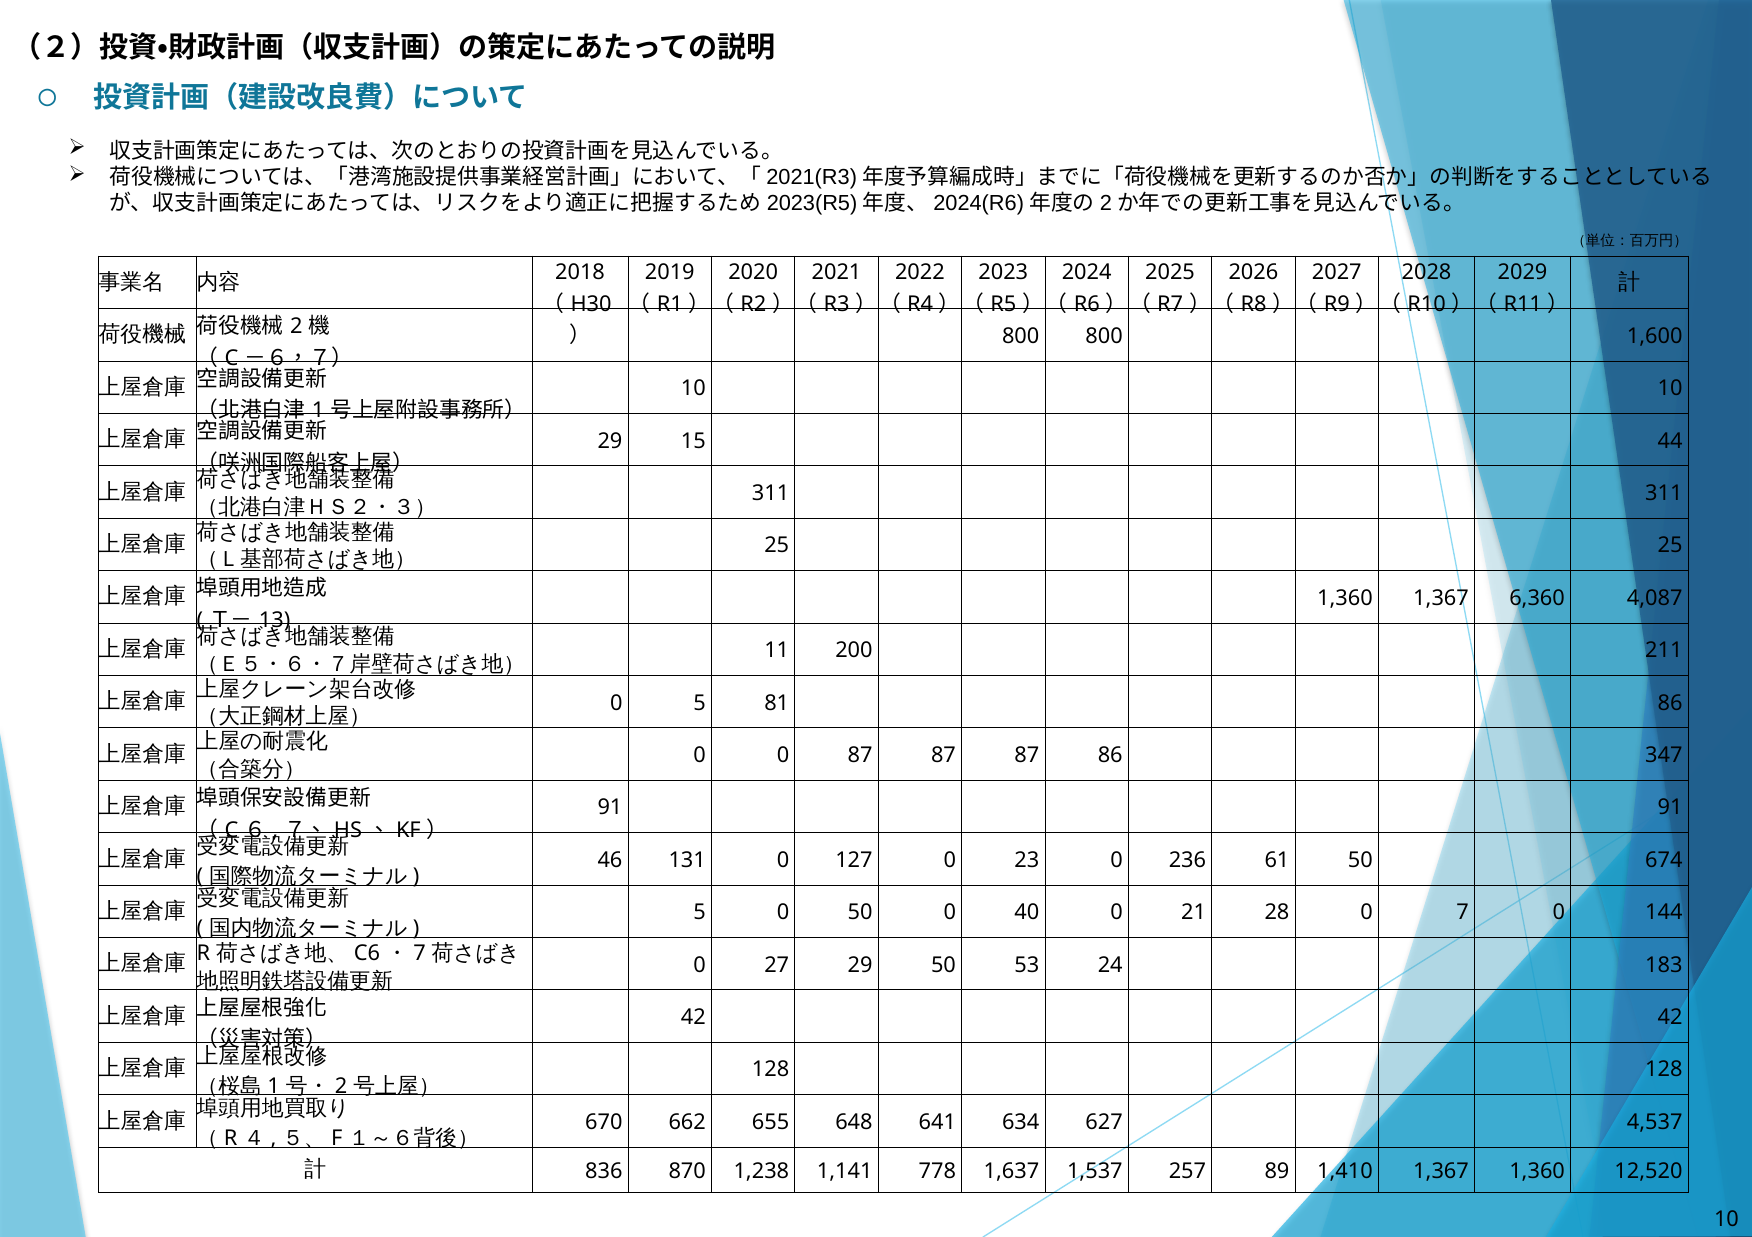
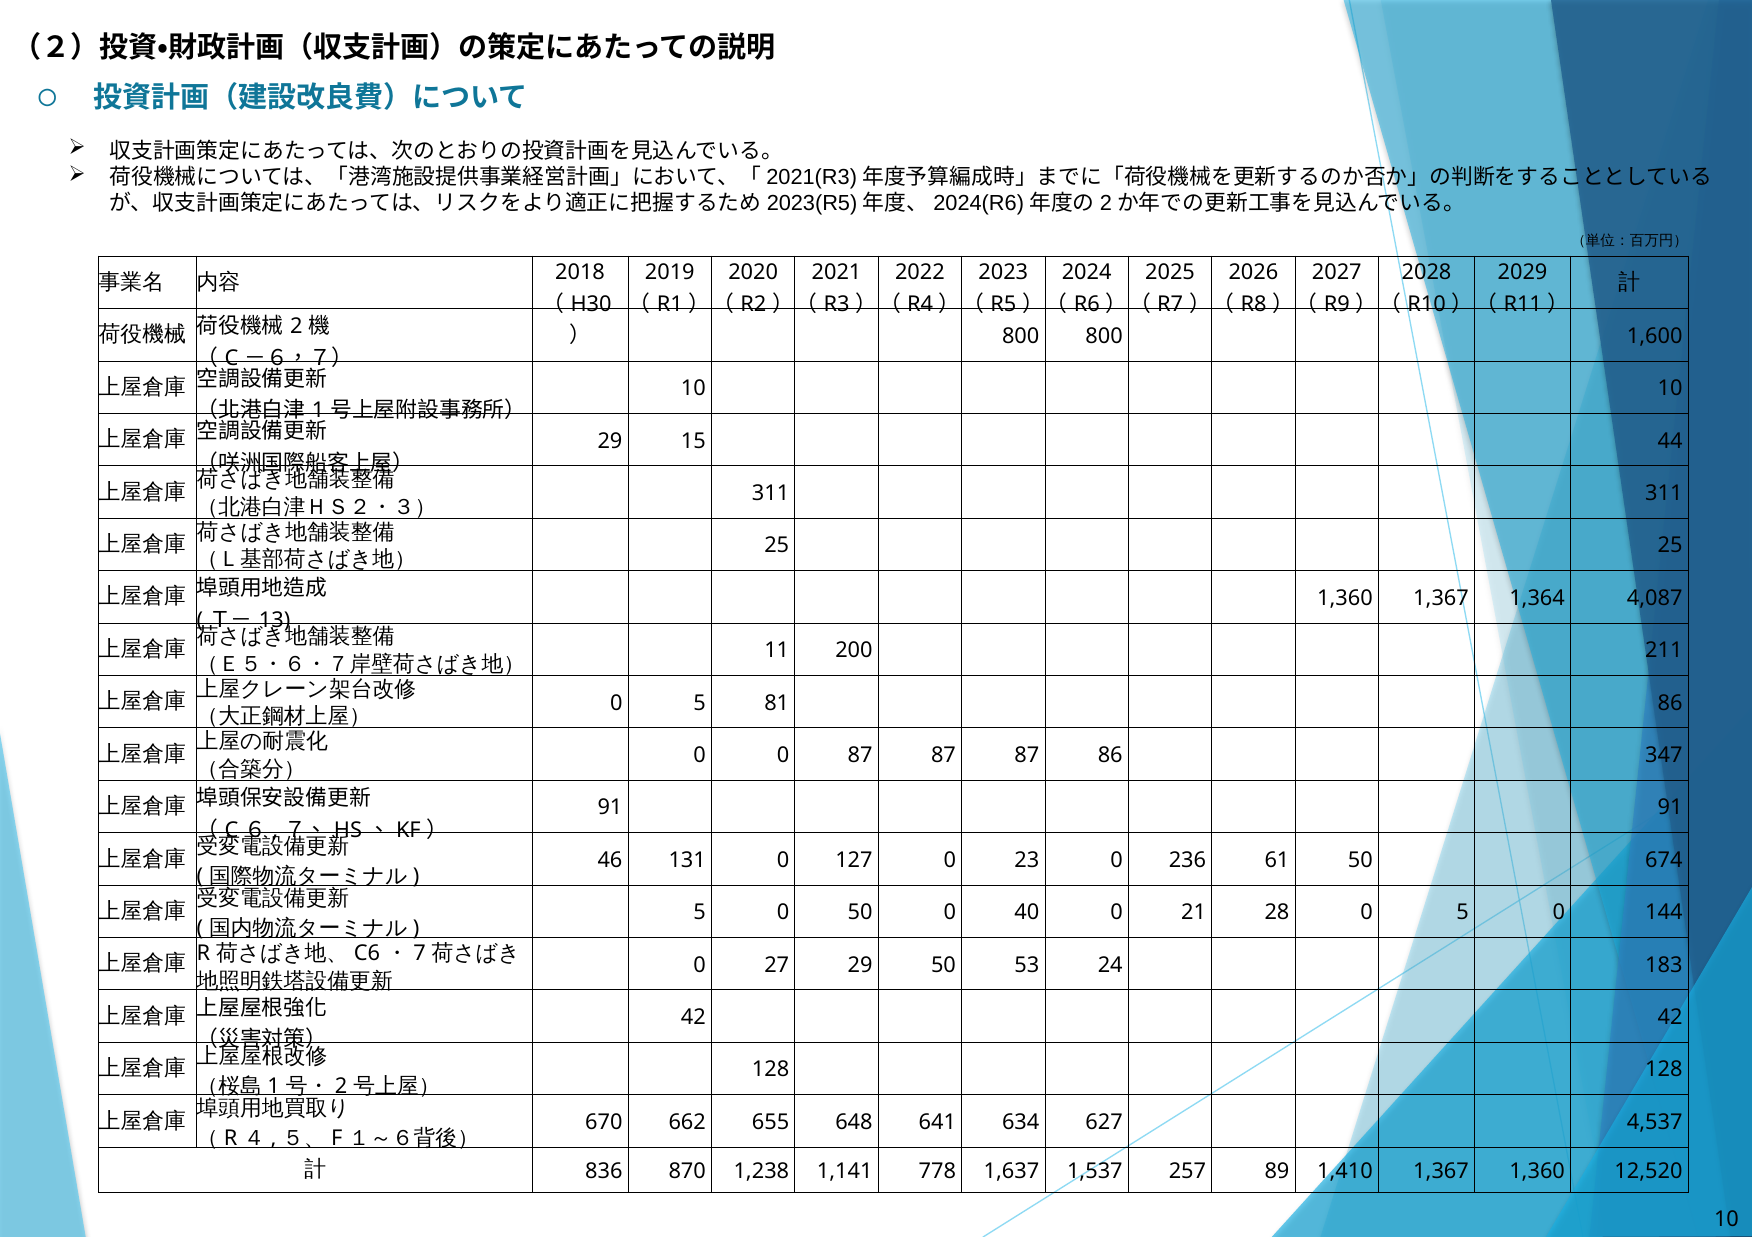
6,360: 6,360 -> 1,364 (1537, 598)
28 0 7: 7 -> 5 (1463, 912)
